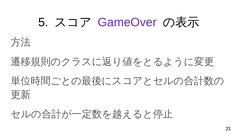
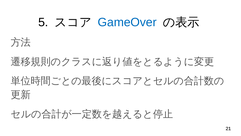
GameOver colour: purple -> blue (127, 22)
